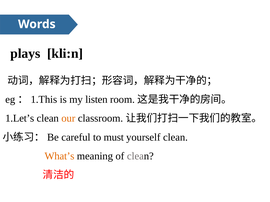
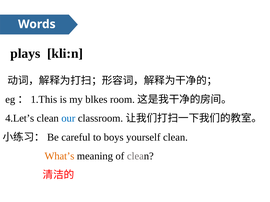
listen: listen -> blkes (96, 100)
1.Let’s: 1.Let’s -> 4.Let’s (20, 119)
our colour: orange -> blue (68, 119)
must: must -> boys (114, 137)
